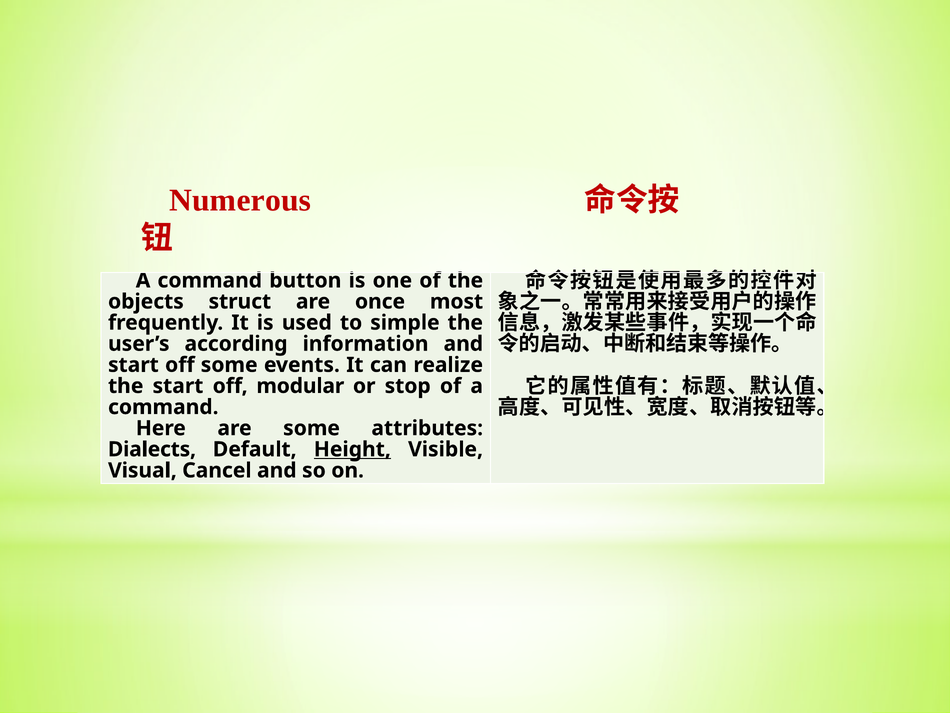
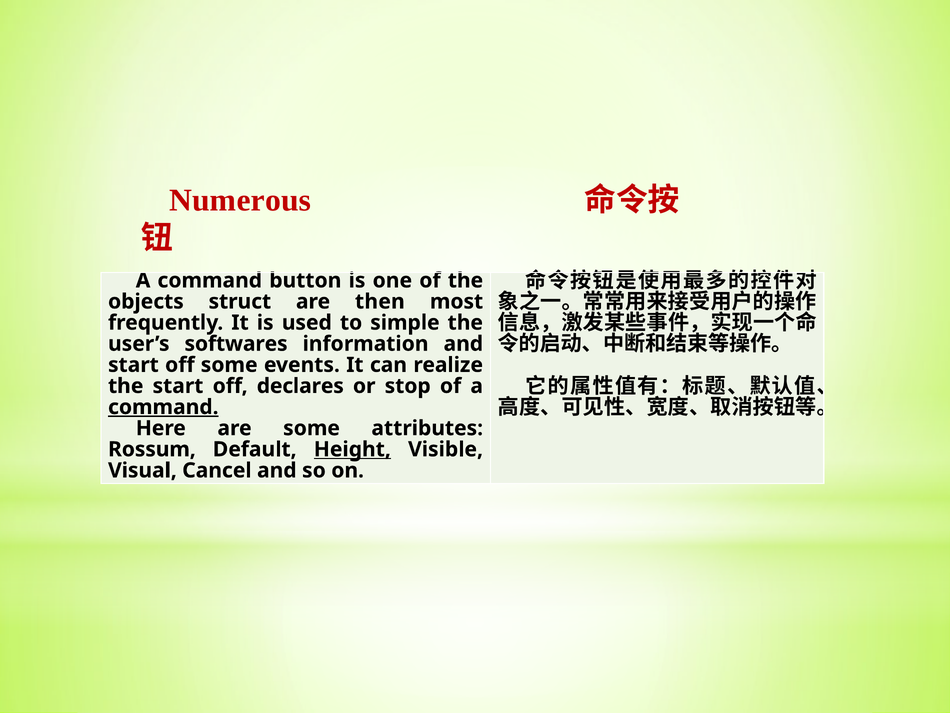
once: once -> then (380, 301)
according: according -> softwares (236, 344)
modular: modular -> declares (300, 386)
command underline: none -> present (163, 407)
Dialects: Dialects -> Rossum (152, 449)
